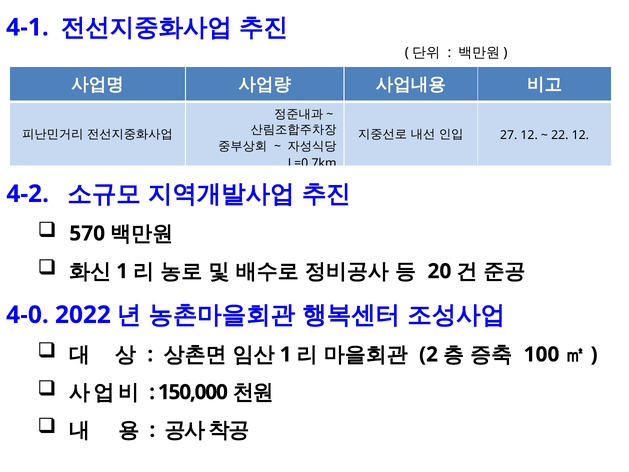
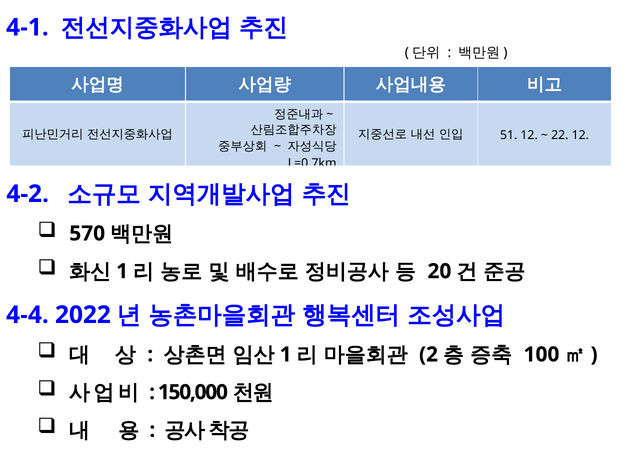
27: 27 -> 51 (509, 135)
4-0: 4-0 -> 4-4 (27, 315)
